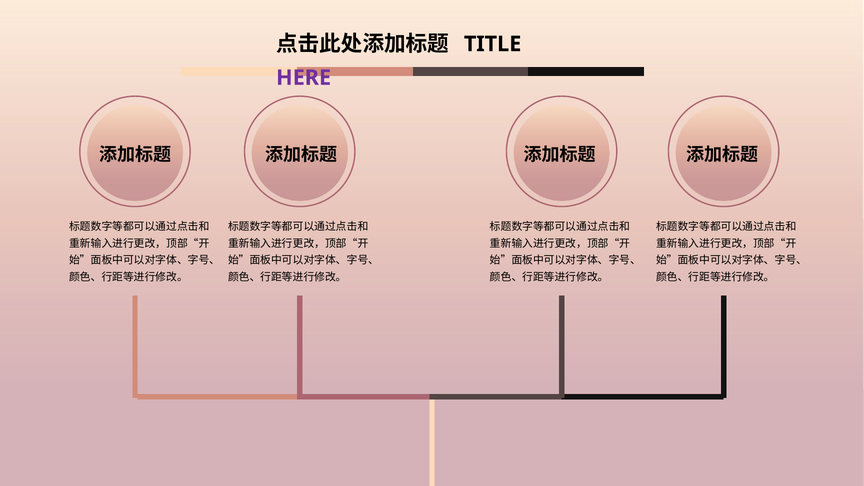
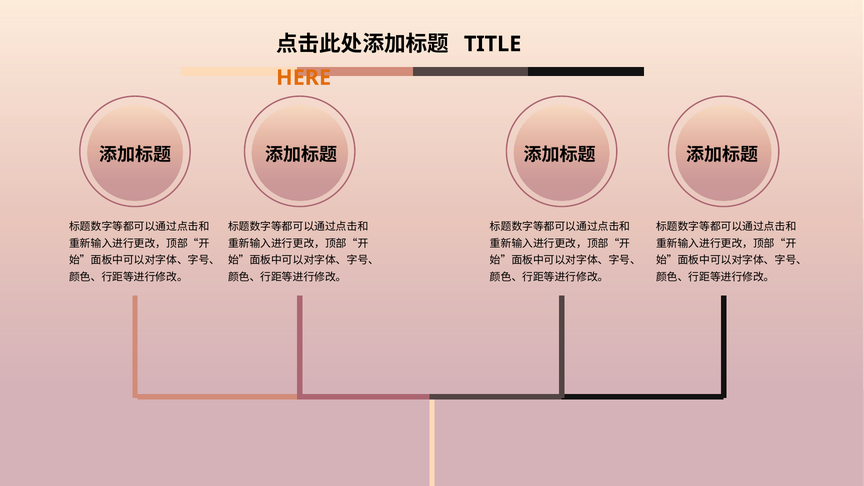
HERE colour: purple -> orange (304, 78)
